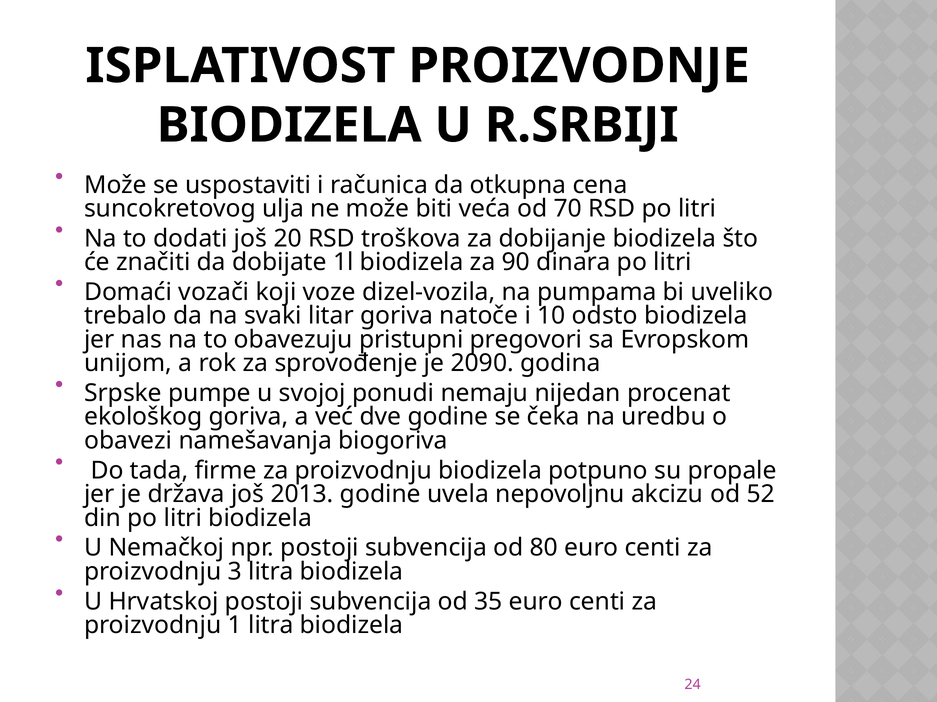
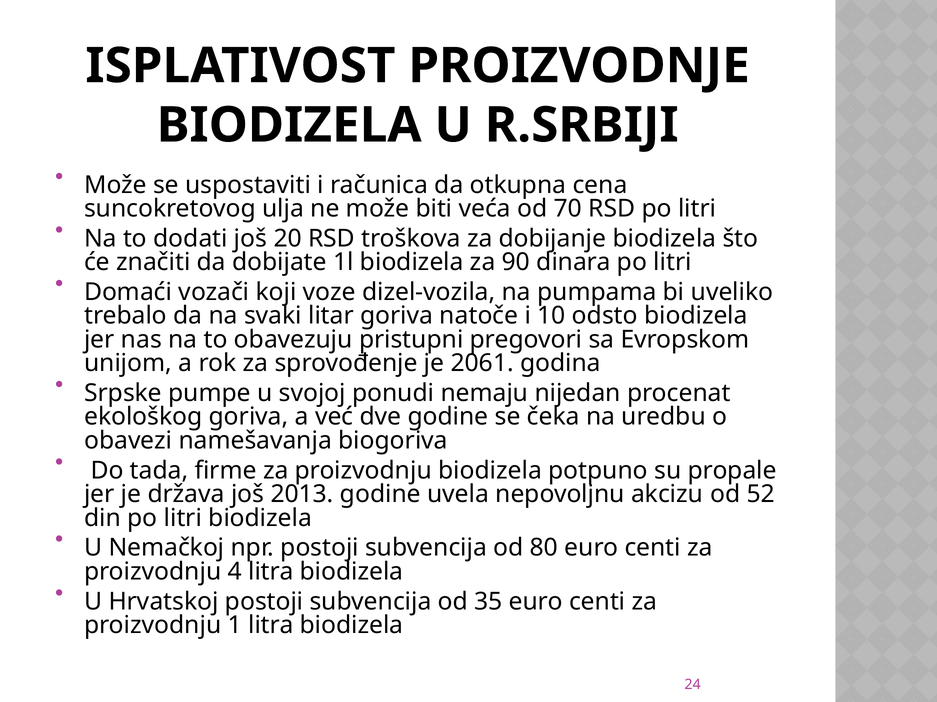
2090: 2090 -> 2061 (482, 364)
3: 3 -> 4 (235, 572)
